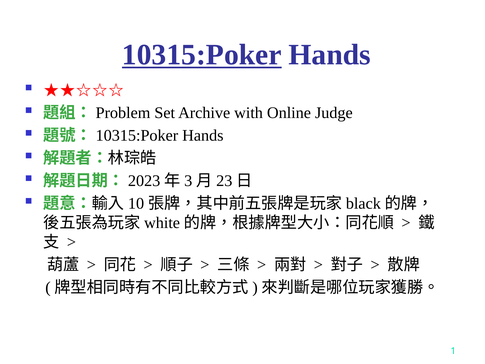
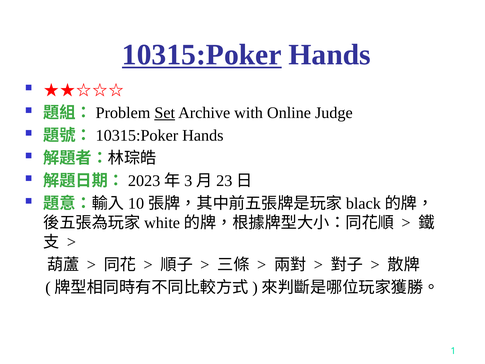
Set underline: none -> present (165, 113)
